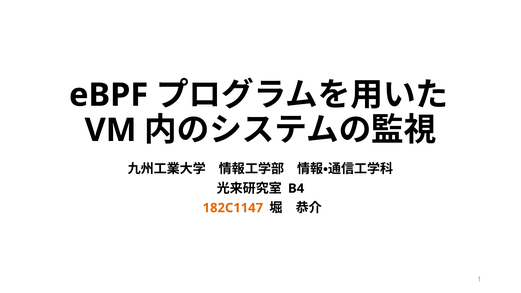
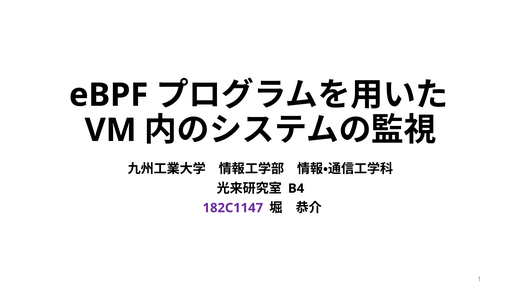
182C1147 colour: orange -> purple (233, 208)
